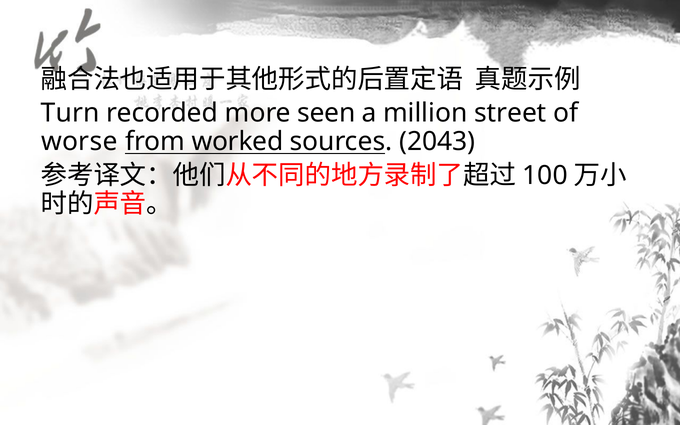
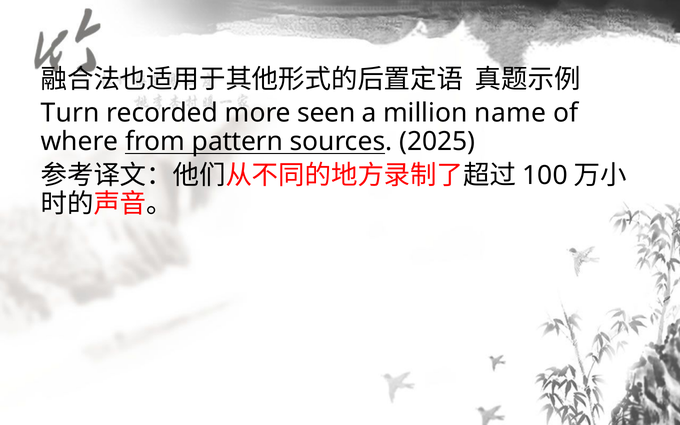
street: street -> name (510, 113)
worse: worse -> where (79, 141)
worked: worked -> pattern (238, 141)
2043: 2043 -> 2025 (437, 141)
